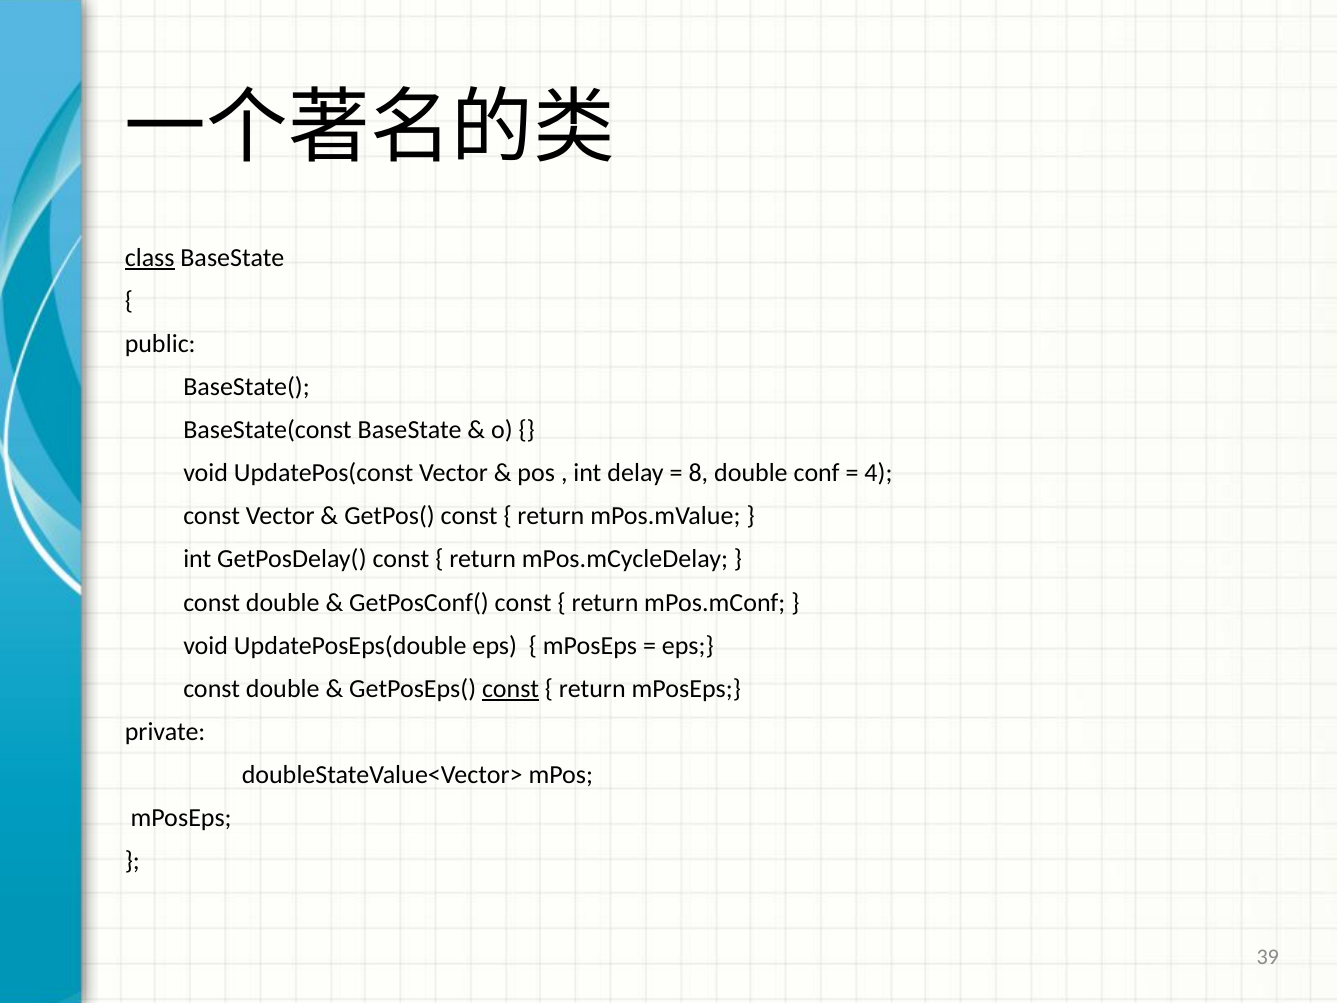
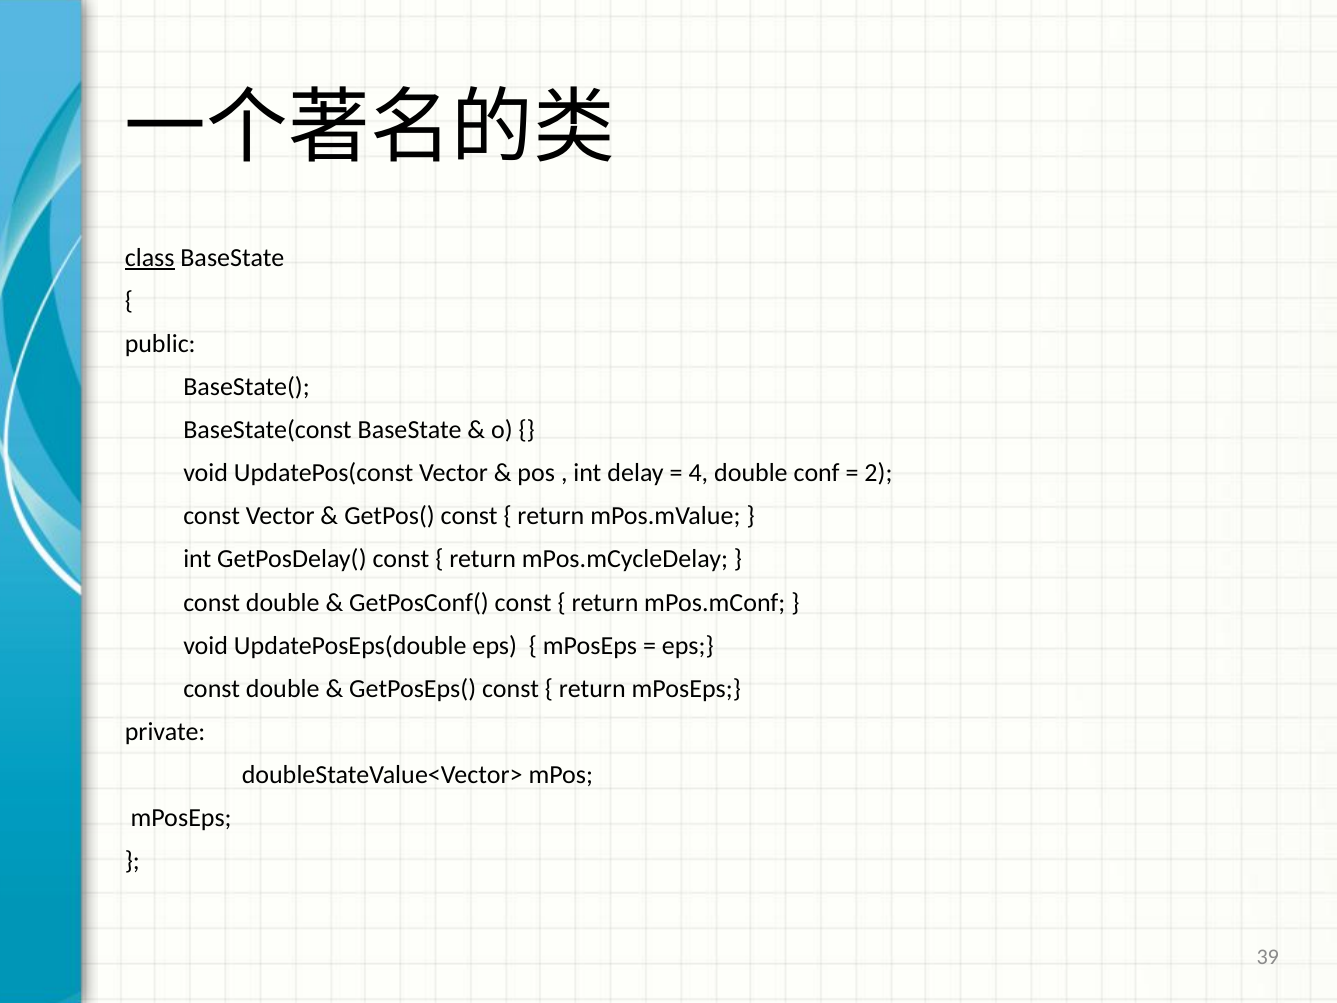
8: 8 -> 4 (698, 473)
4: 4 -> 2 (878, 473)
const underline: present -> none (511, 689)
